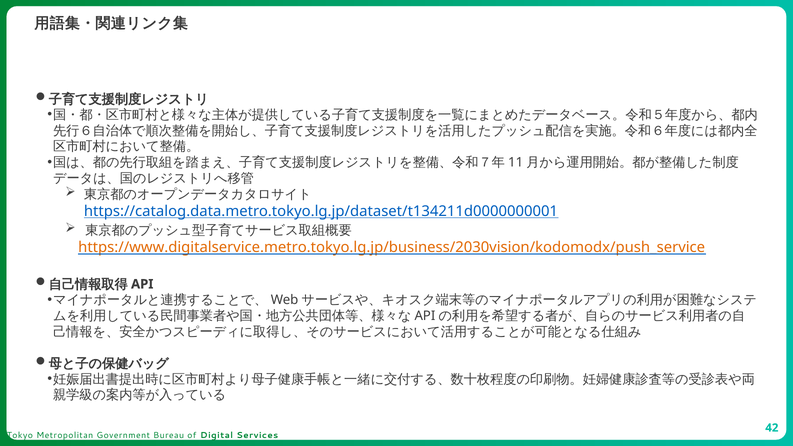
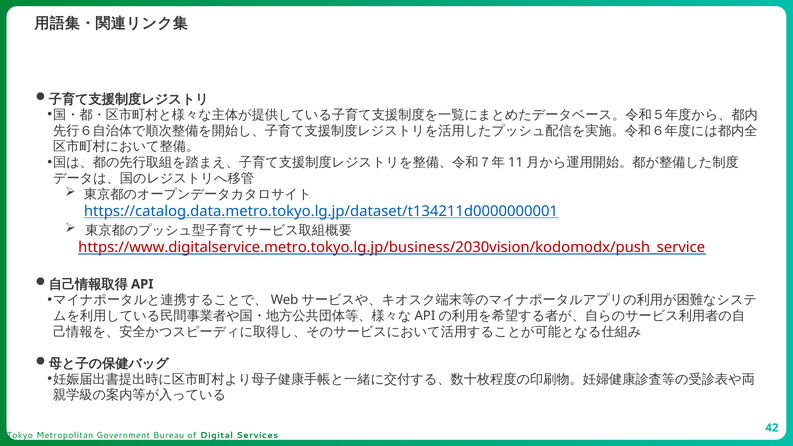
https://www.digitalservice.metro.tokyo.lg.jp/business/2030vision/kodomodx/push_service colour: orange -> red (392, 247)
